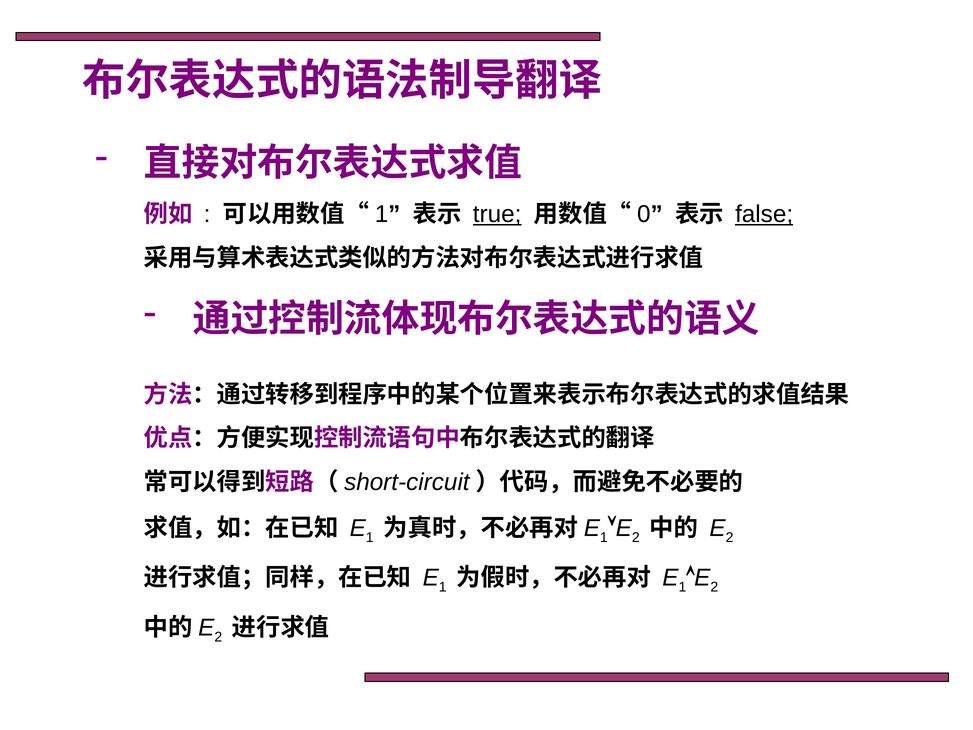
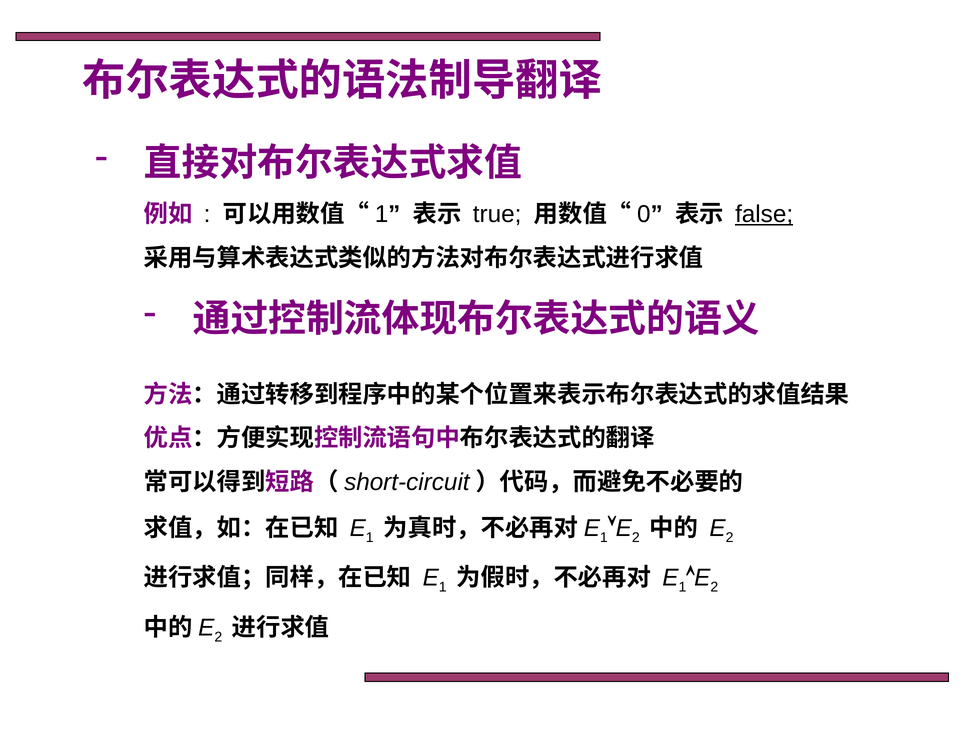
true underline: present -> none (497, 214)
